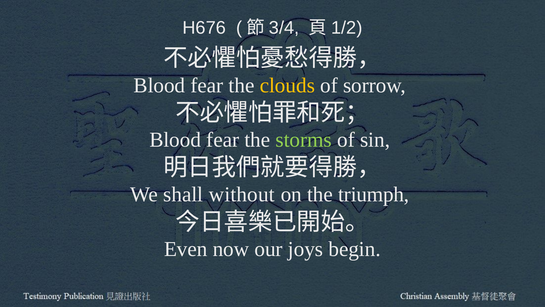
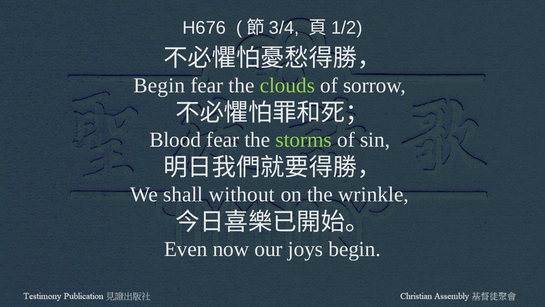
Blood: Blood -> Begin (159, 85)
clouds colour: yellow -> light green (287, 85)
triumph: triumph -> wrinkle (374, 194)
